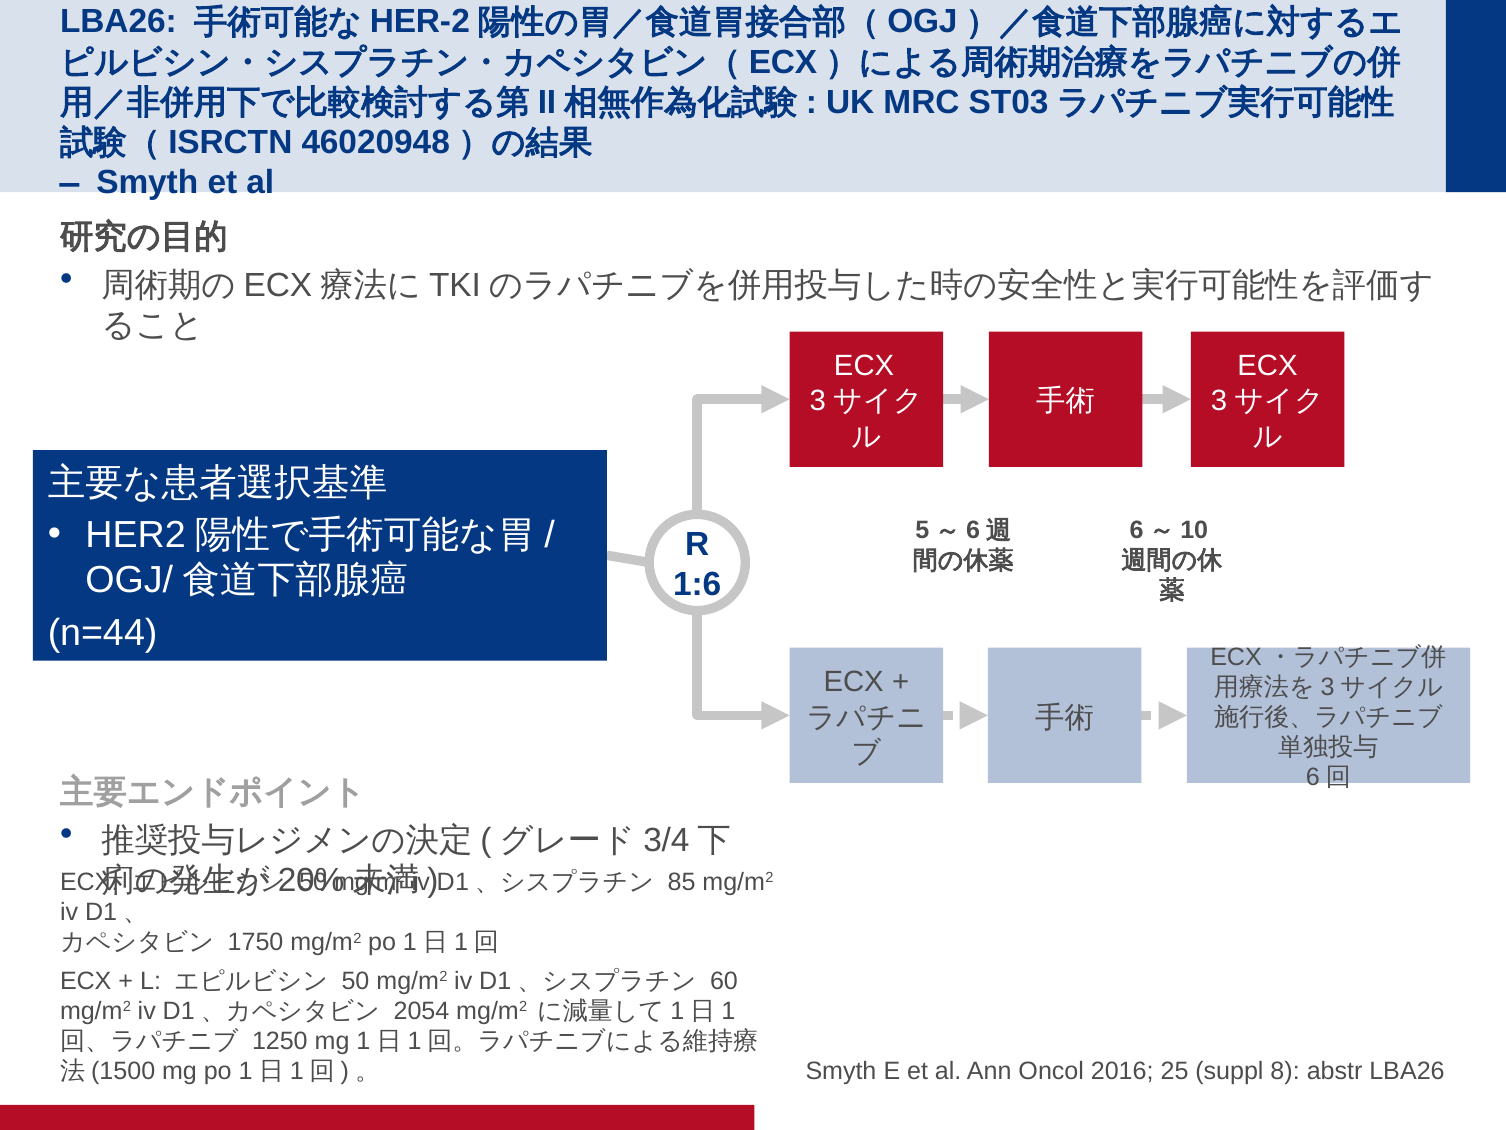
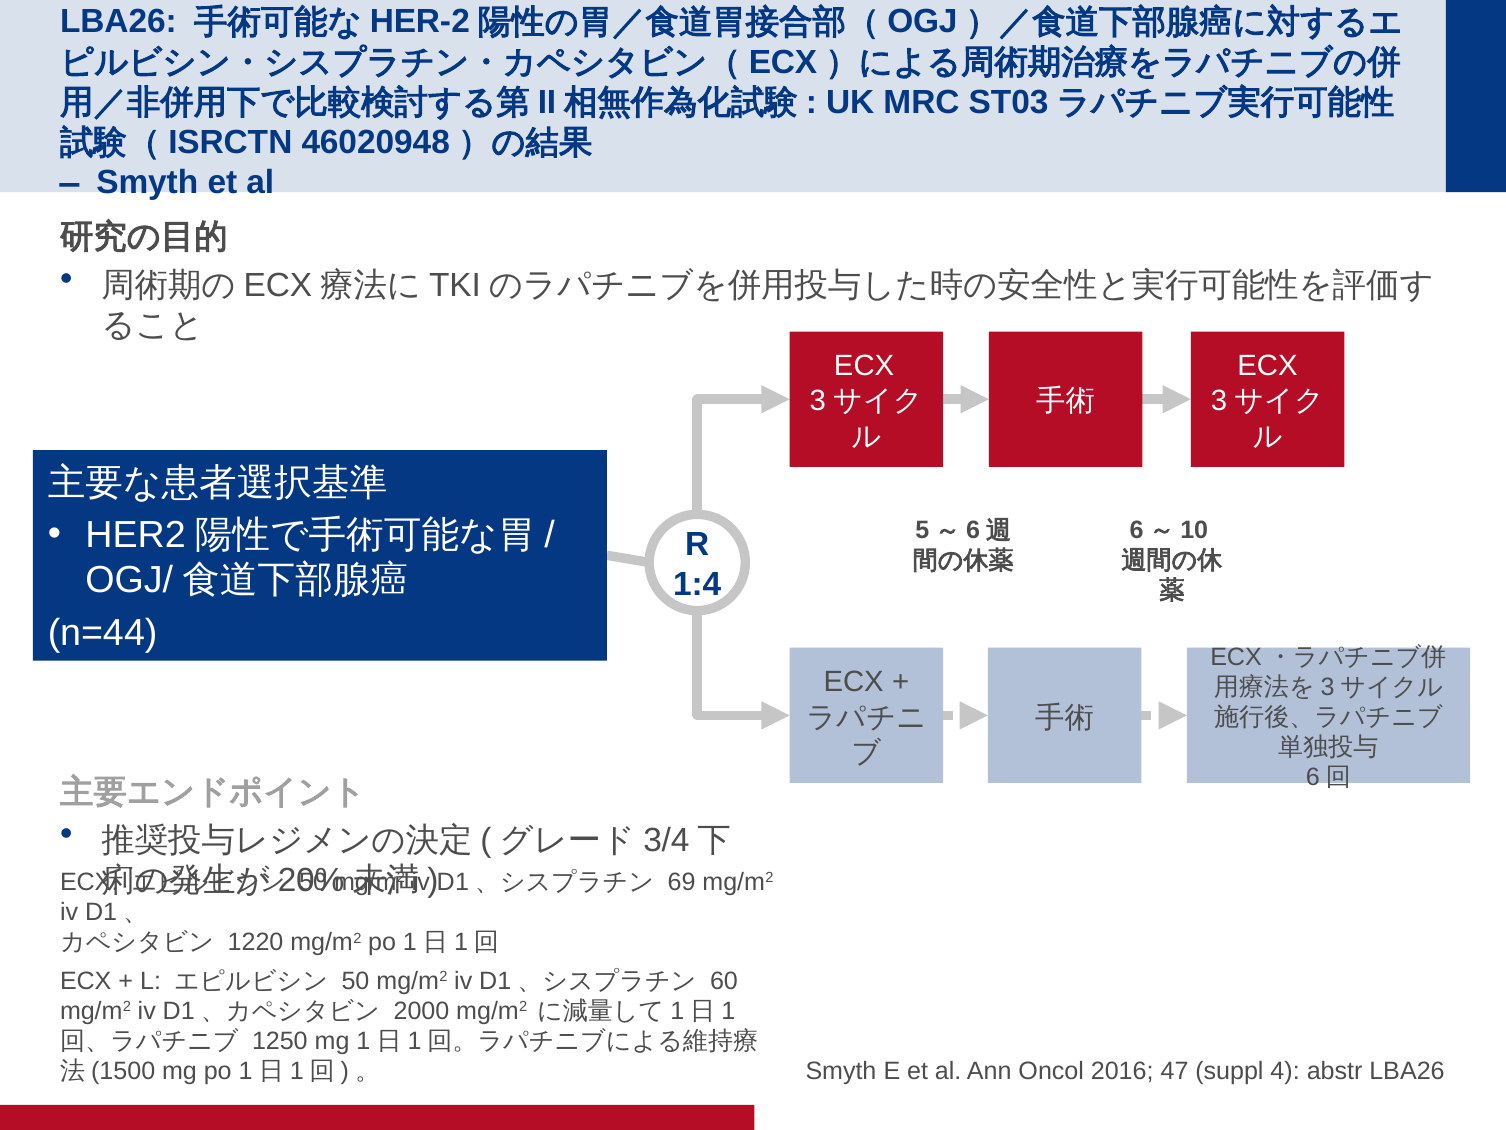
1:6: 1:6 -> 1:4 (697, 585)
85: 85 -> 69 (682, 882)
1750: 1750 -> 1220 (256, 942)
2054: 2054 -> 2000 (421, 1011)
25: 25 -> 47 (1175, 1071)
8: 8 -> 4 (1285, 1071)
